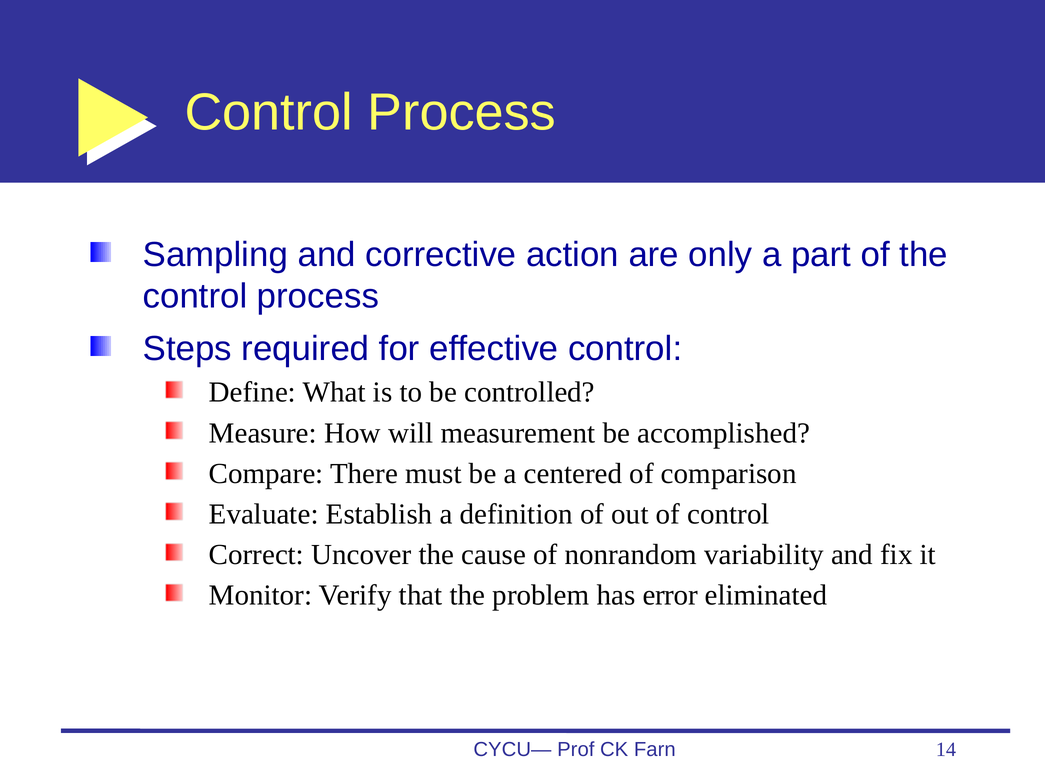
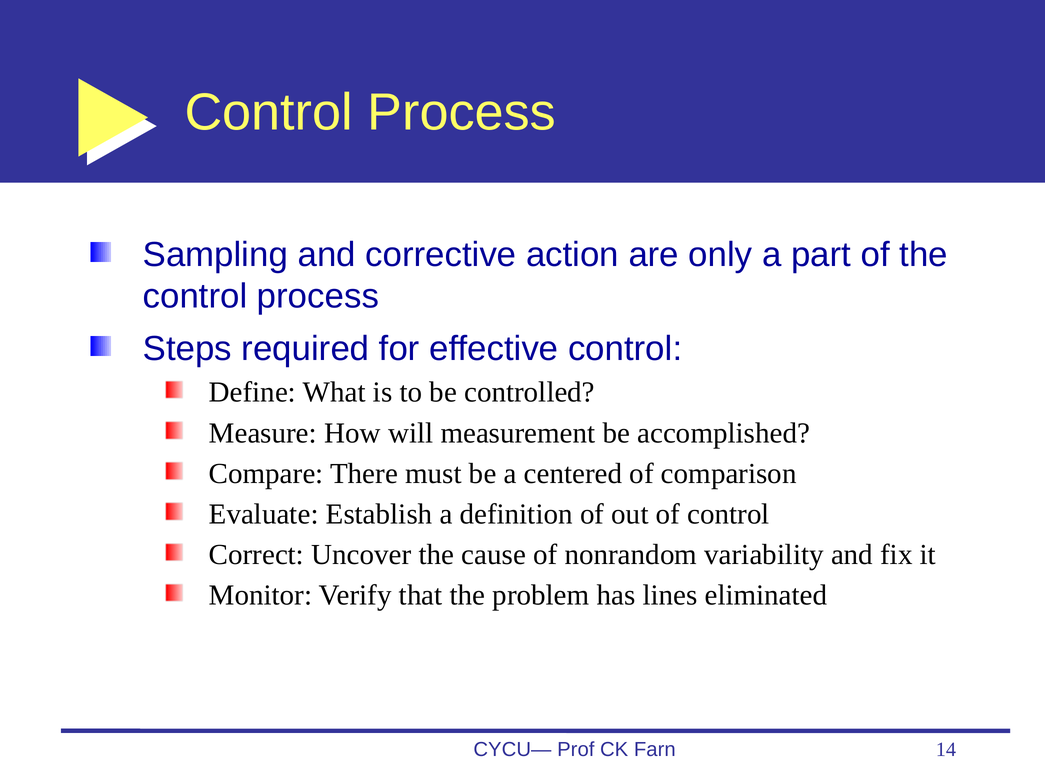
error: error -> lines (670, 596)
